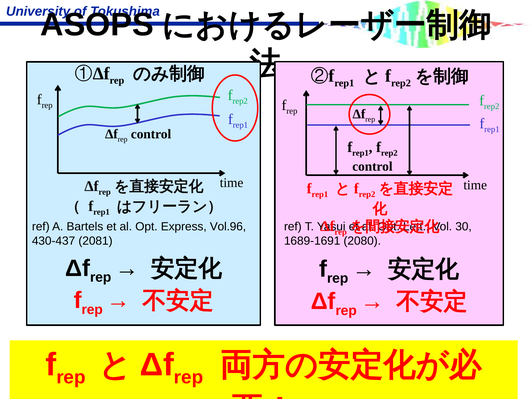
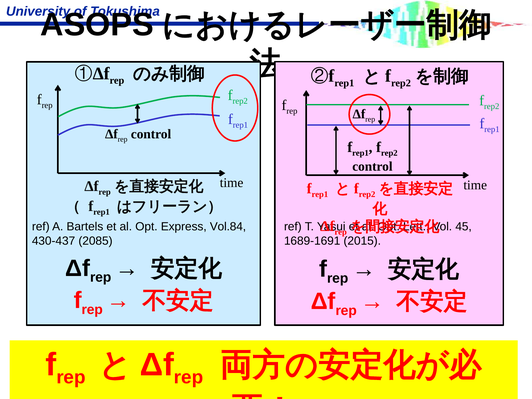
Vol.96: Vol.96 -> Vol.84 (228, 227)
30: 30 -> 45 (464, 227)
2081: 2081 -> 2085 (95, 241)
2080: 2080 -> 2015 (362, 241)
